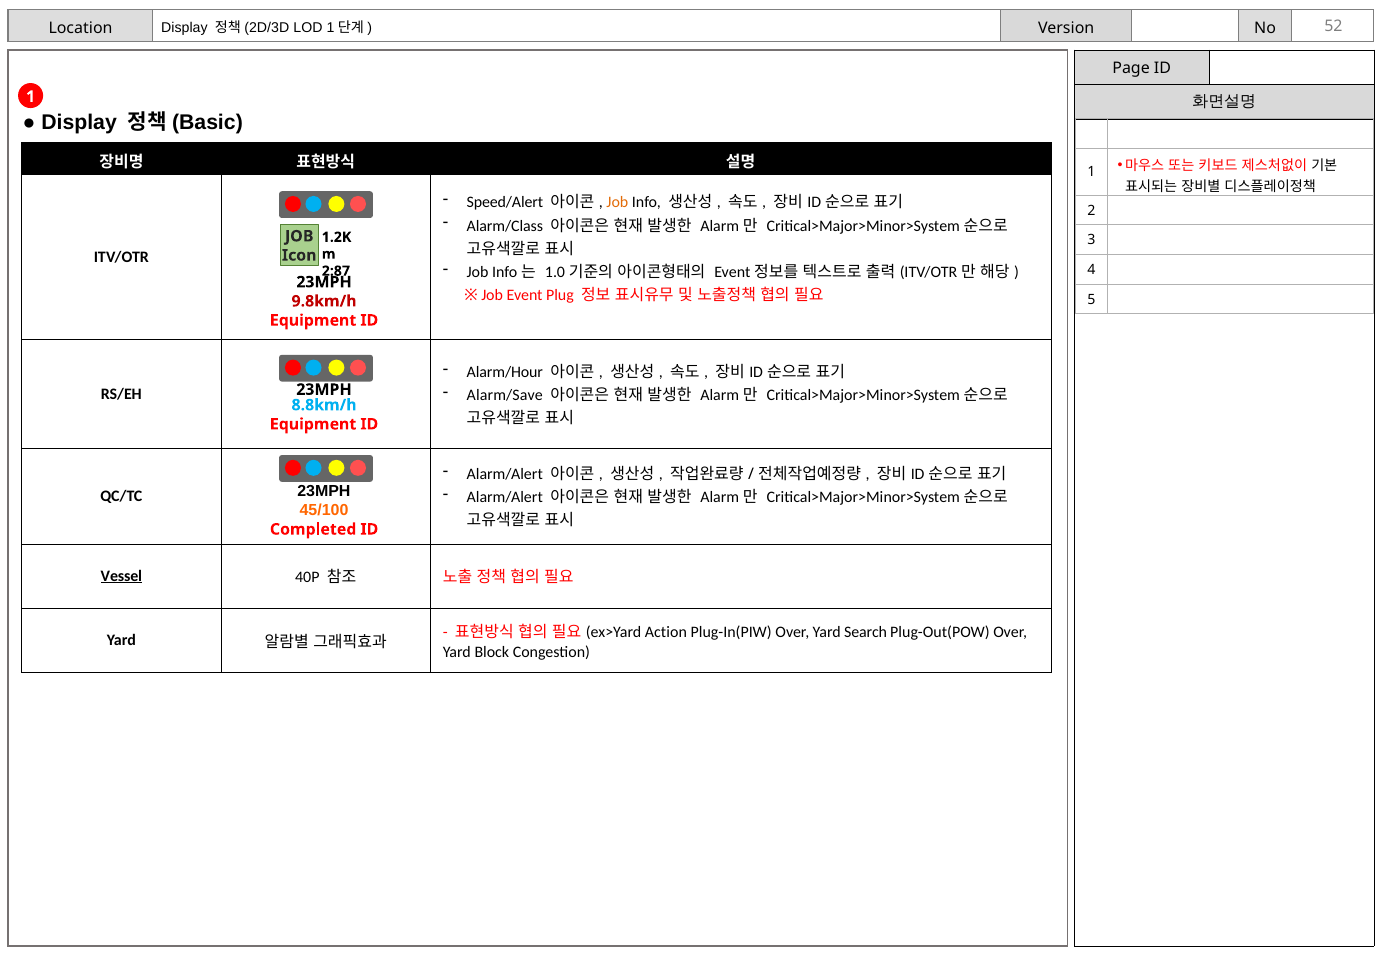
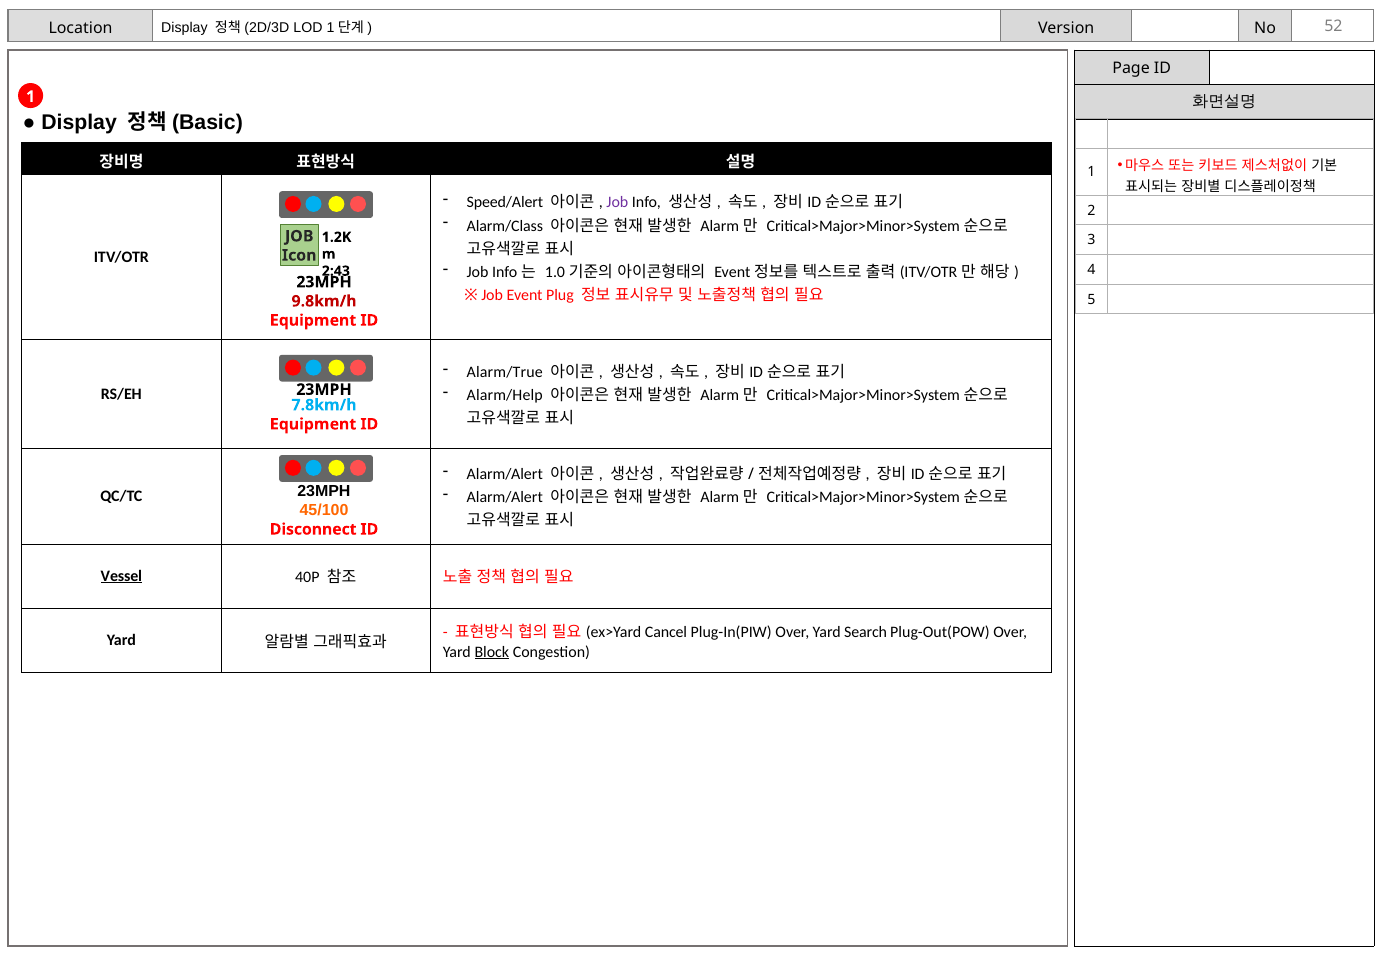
Job colour: orange -> purple (617, 203)
2:87: 2:87 -> 2:43 (336, 271)
Alarm/Hour: Alarm/Hour -> Alarm/True (505, 372)
Alarm/Save: Alarm/Save -> Alarm/Help (505, 396)
8.8km/h: 8.8km/h -> 7.8km/h (324, 405)
Completed: Completed -> Disconnect (313, 530)
Action: Action -> Cancel (666, 633)
Block underline: none -> present (492, 653)
